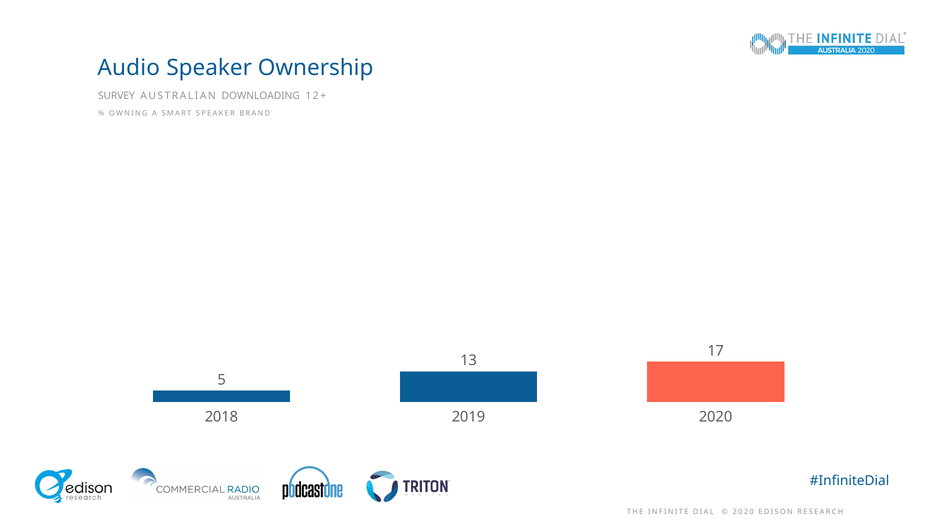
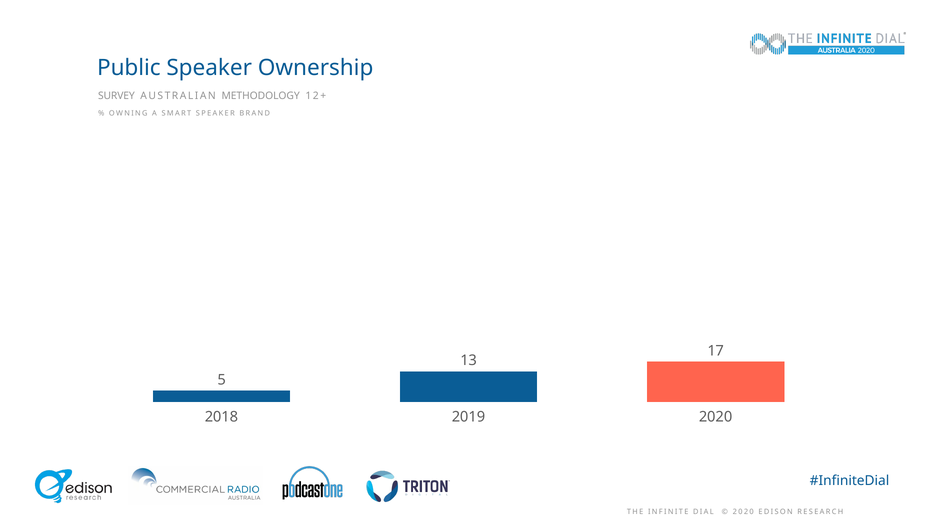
Audio: Audio -> Public (129, 68)
DOWNLOADING: DOWNLOADING -> METHODOLOGY (261, 96)
